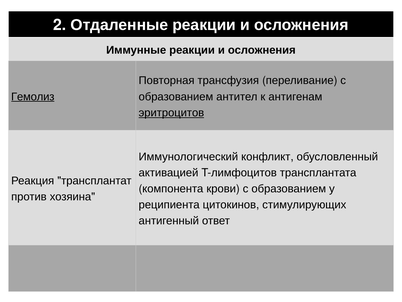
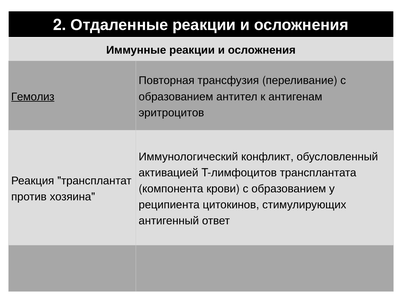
эритроцитов underline: present -> none (171, 113)
